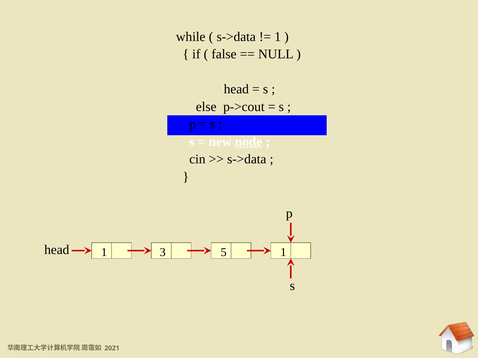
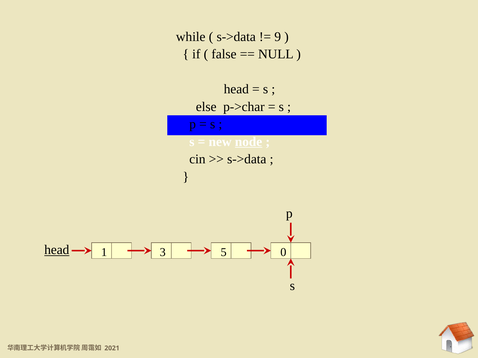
1: 1 -> 9 (278, 37)
p->cout: p->cout -> p->char (244, 107)
head underline: none -> present (57, 250)
5 1: 1 -> 0 (283, 253)
